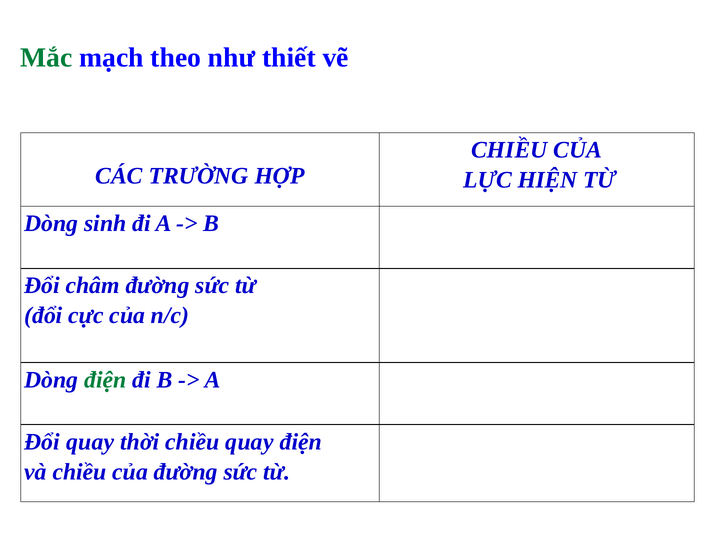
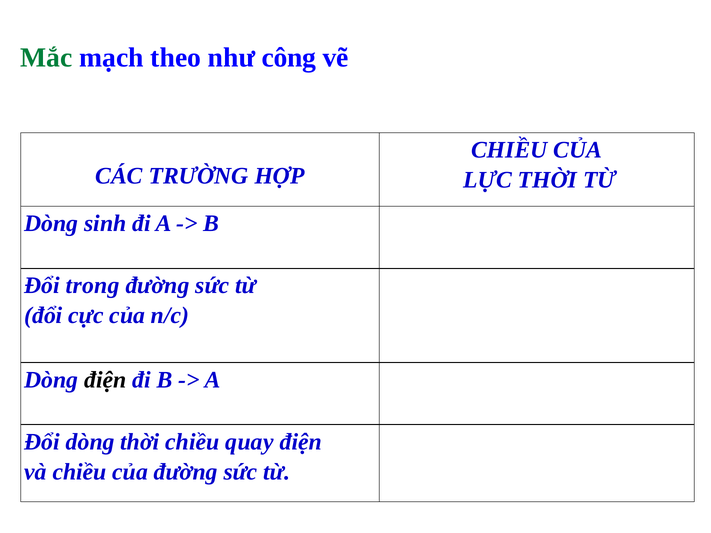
thiết: thiết -> công (289, 58)
LỰC HIỆN: HIỆN -> THỜI (548, 180)
châm: châm -> trong (93, 286)
điện colour: green -> black (105, 380)
Đổi quay: quay -> dòng (90, 442)
